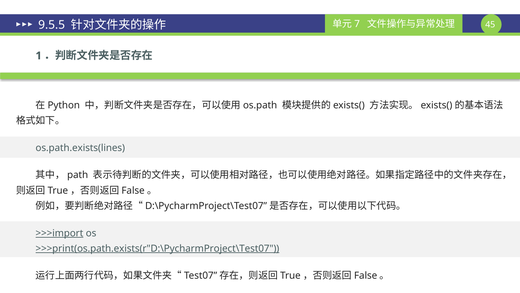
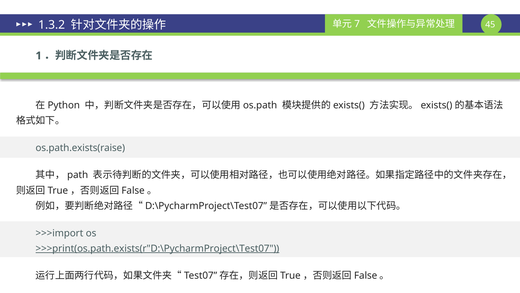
9.5.5: 9.5.5 -> 1.3.2 (52, 25)
os.path.exists(lines: os.path.exists(lines -> os.path.exists(raise (80, 148)
>>>import underline: present -> none (59, 233)
